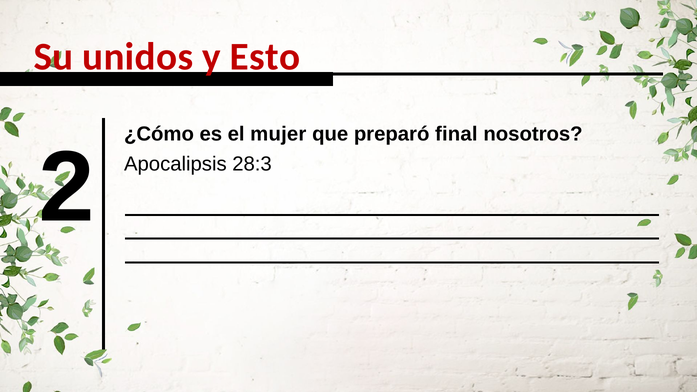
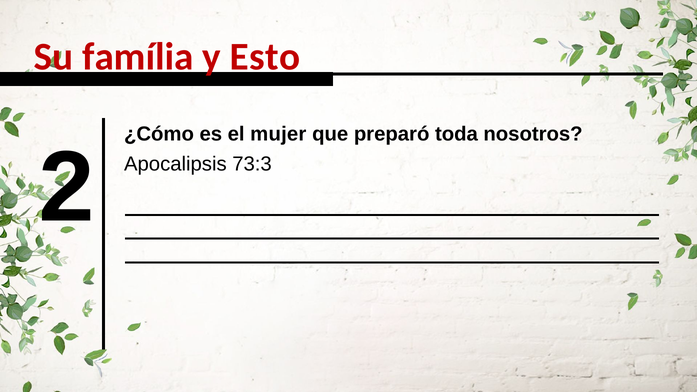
unidos: unidos -> família (138, 57)
final: final -> toda (456, 134)
28:3: 28:3 -> 73:3 (252, 164)
